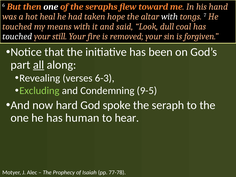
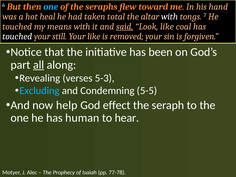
one colour: white -> light blue (51, 7)
hope: hope -> total (116, 17)
said underline: none -> present (125, 27)
Look dull: dull -> like (167, 27)
Your fire: fire -> like (94, 36)
6-3: 6-3 -> 5-3 (105, 78)
Excluding colour: light green -> light blue (39, 91)
9-5: 9-5 -> 5-5 (147, 91)
hard: hard -> help (67, 105)
spoke: spoke -> effect (117, 105)
